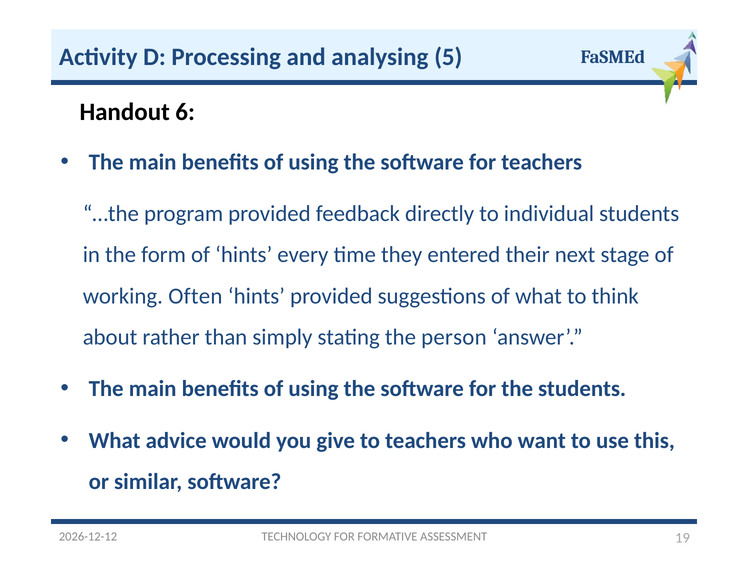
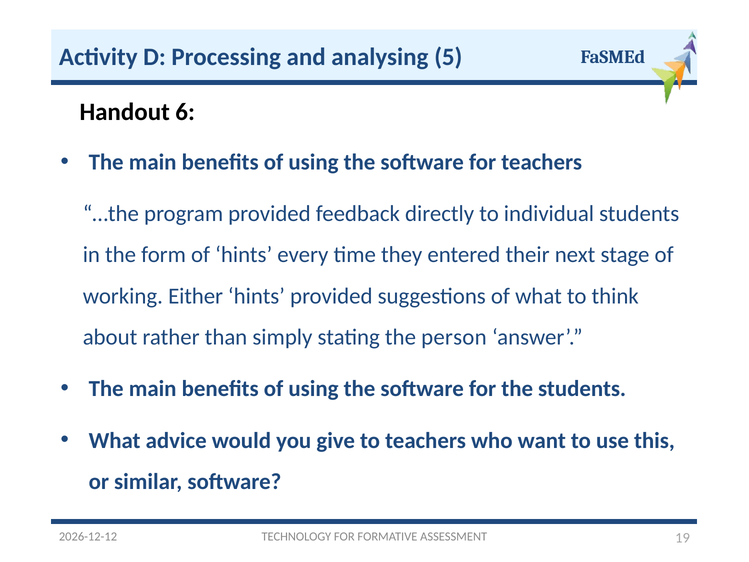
Often: Often -> Either (196, 296)
